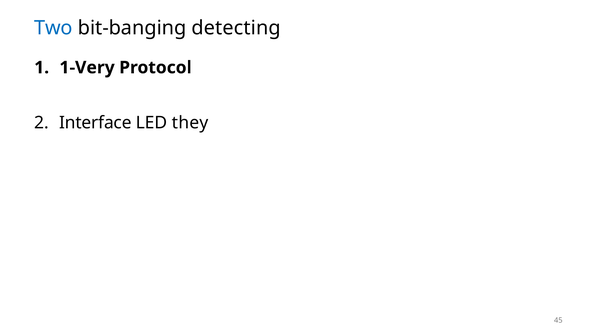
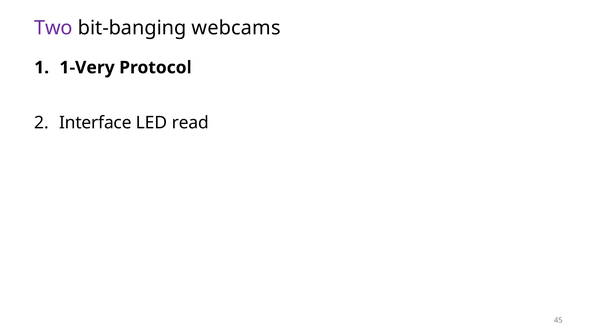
Two colour: blue -> purple (53, 28)
detecting: detecting -> webcams (236, 28)
they: they -> read (190, 123)
